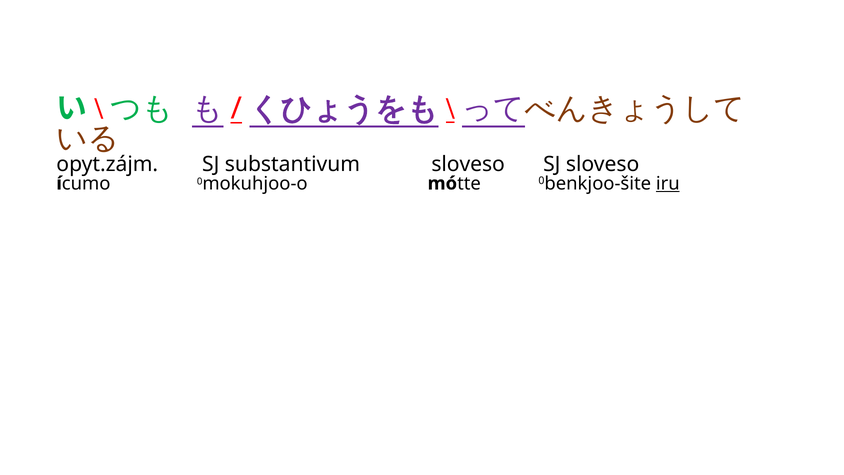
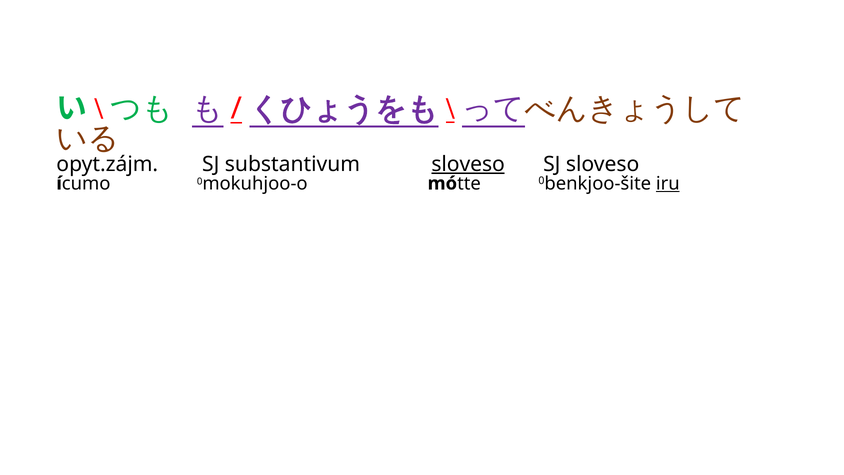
sloveso underline: none -> present (468, 164)
